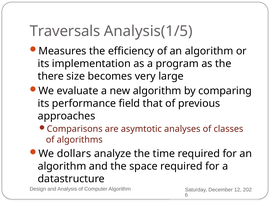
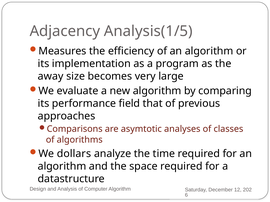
Traversals: Traversals -> Adjacency (65, 31)
there: there -> away (51, 76)
